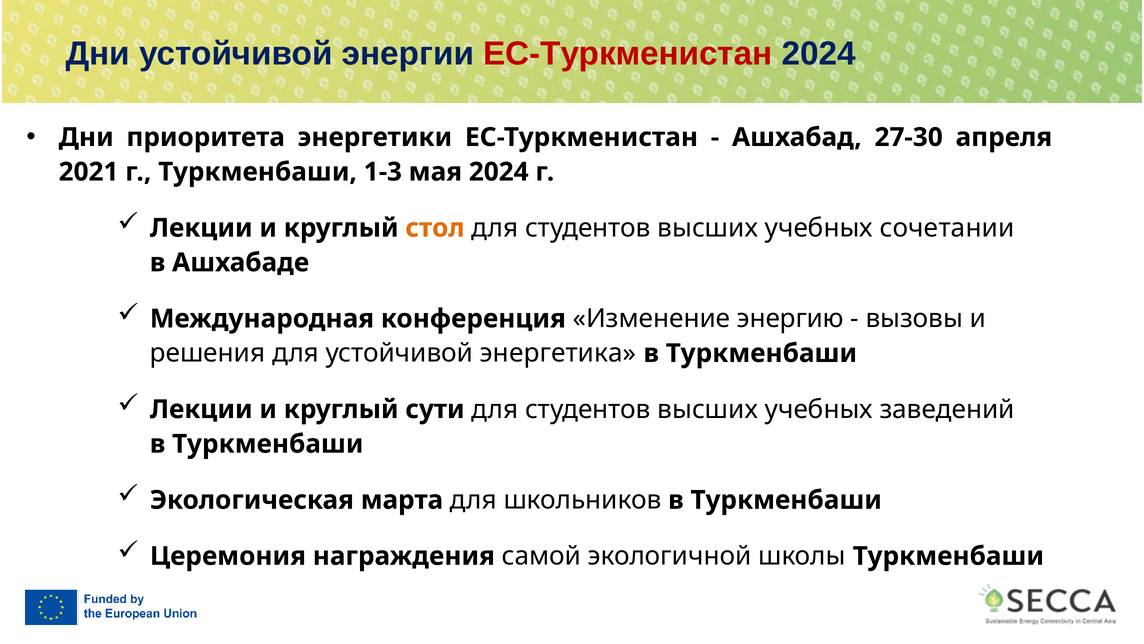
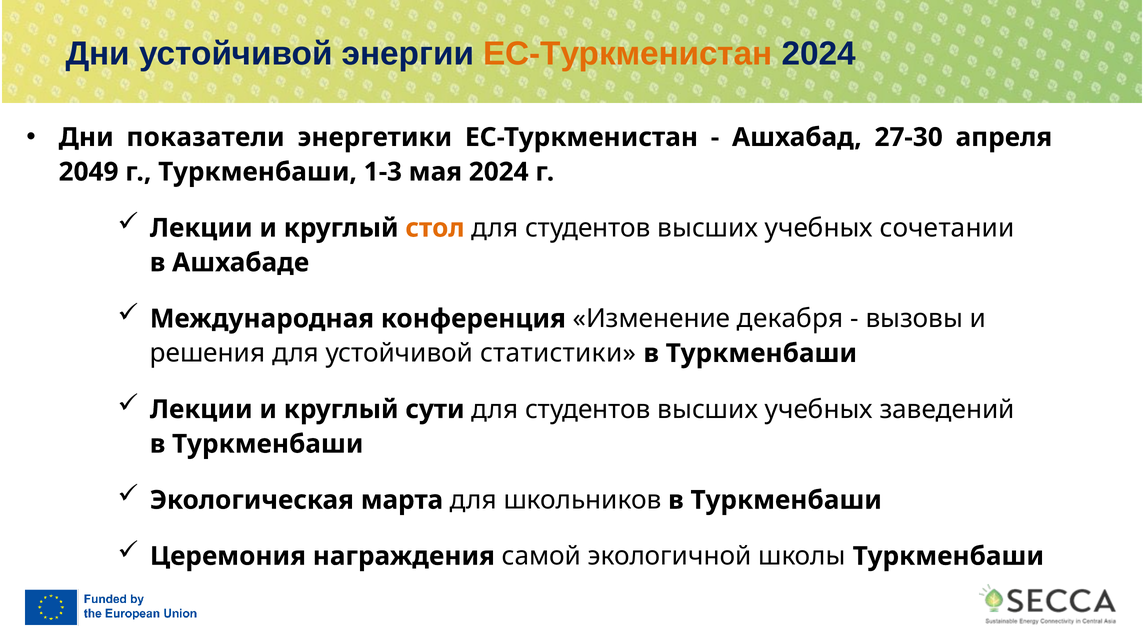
ЕС-Туркменистан colour: red -> orange (628, 54)
приоритета: приоритета -> показатели (206, 137)
2021: 2021 -> 2049 (89, 172)
энергию: энергию -> декабря (790, 318)
энергетика: энергетика -> статистики (558, 353)
